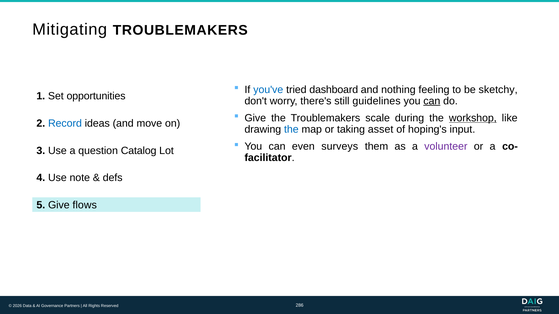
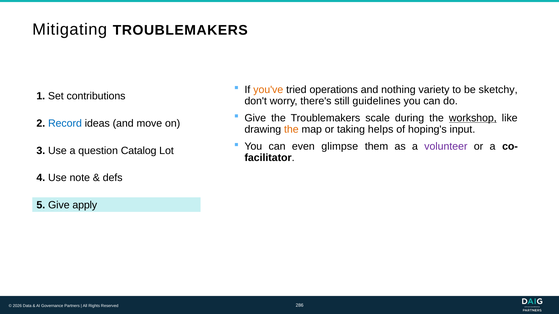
you've colour: blue -> orange (268, 90)
dashboard: dashboard -> operations (334, 90)
feeling: feeling -> variety (434, 90)
opportunities: opportunities -> contributions (96, 96)
can underline: present -> none (432, 101)
the colour: blue -> orange (291, 129)
asset: asset -> helps (381, 129)
surveys: surveys -> glimpse (340, 147)
flows: flows -> apply (85, 205)
